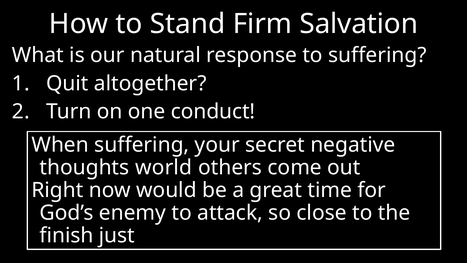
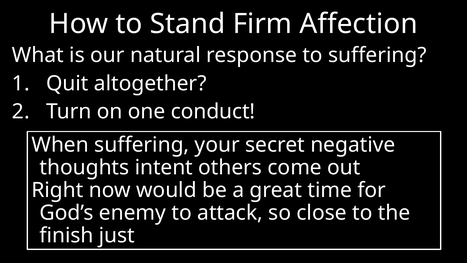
Salvation: Salvation -> Affection (359, 24)
world: world -> intent (164, 167)
